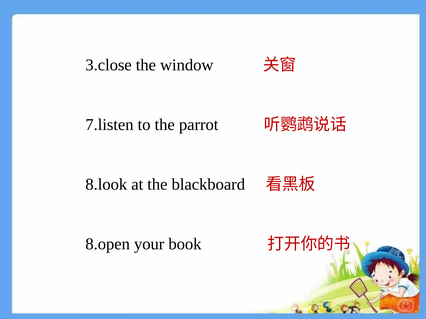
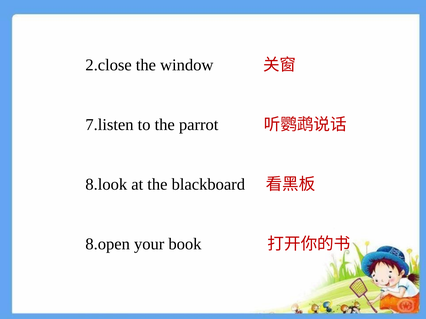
3.close: 3.close -> 2.close (109, 65)
